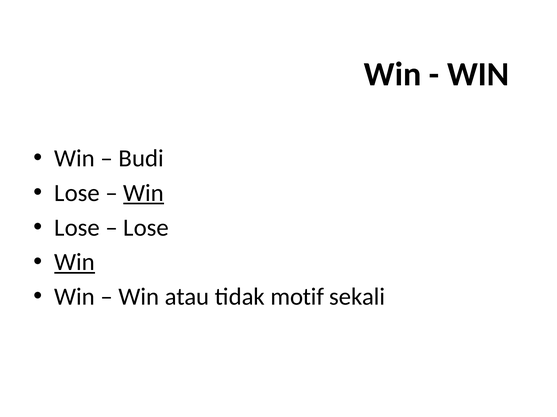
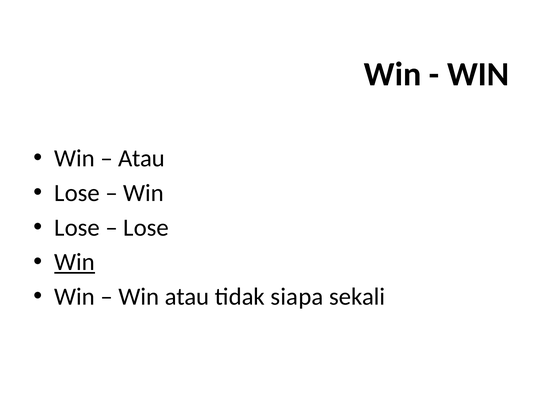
Budi: Budi -> Atau (141, 159)
Win underline: present -> none (144, 193)
motif: motif -> siapa (297, 297)
